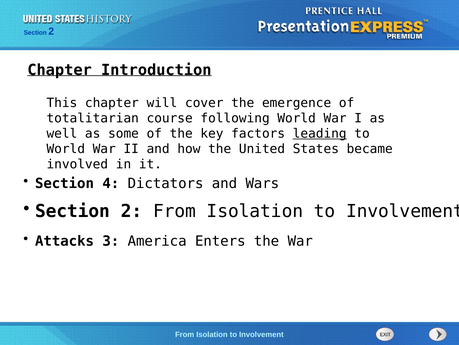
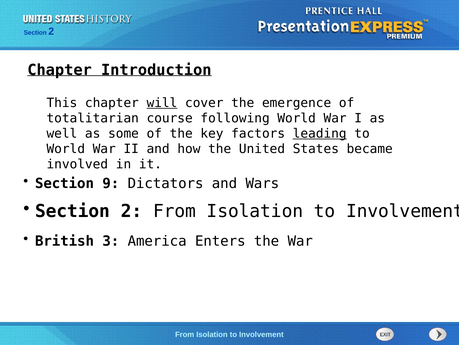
will underline: none -> present (162, 103)
4: 4 -> 9 (111, 183)
Attacks: Attacks -> British (64, 241)
